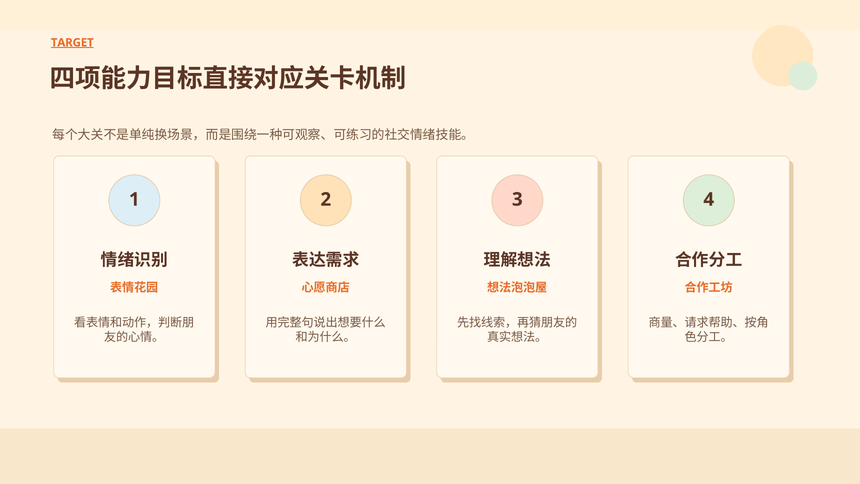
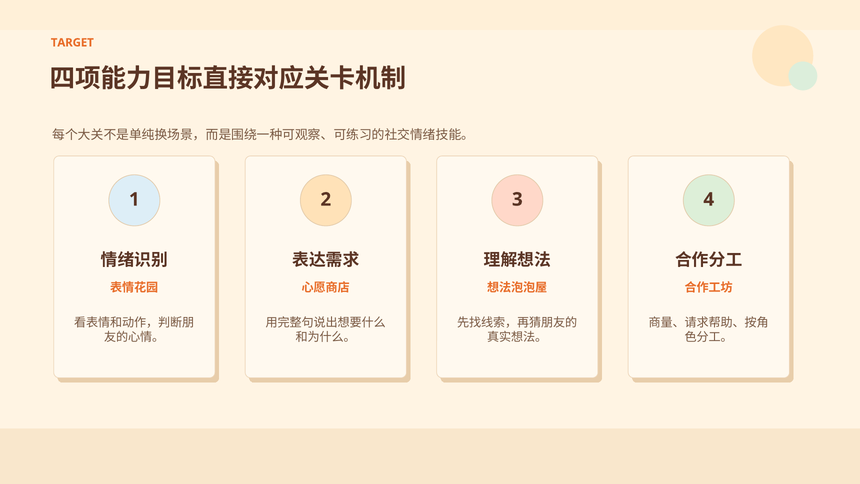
TARGET underline: present -> none (72, 43)
